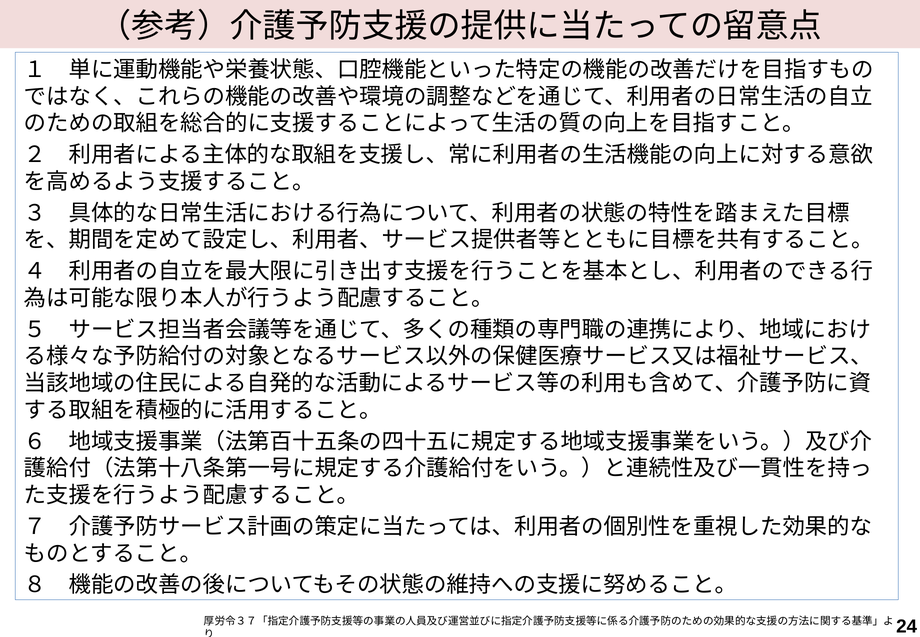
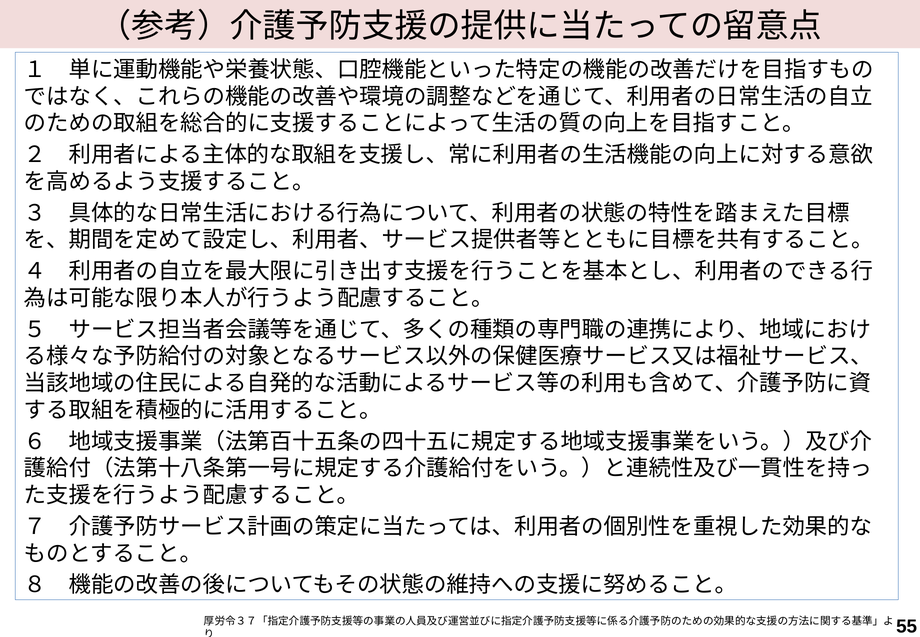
24: 24 -> 55 (907, 627)
